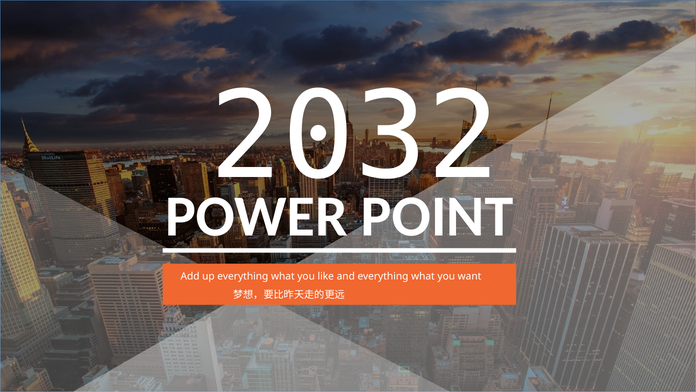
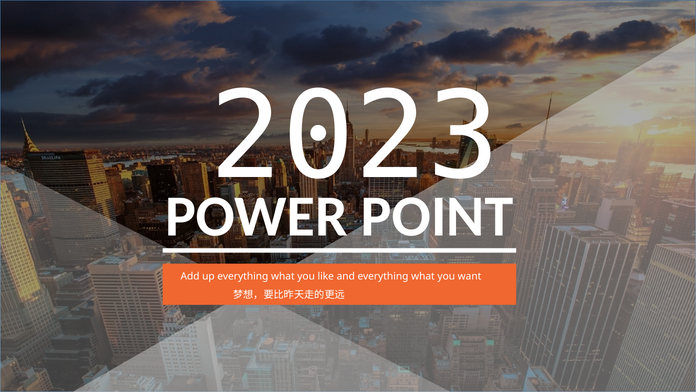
2032: 2032 -> 2023 (355, 137)
